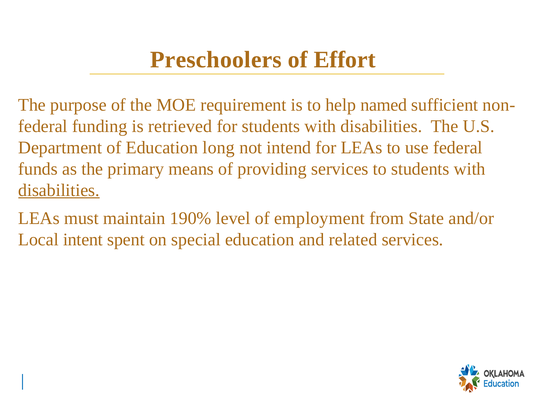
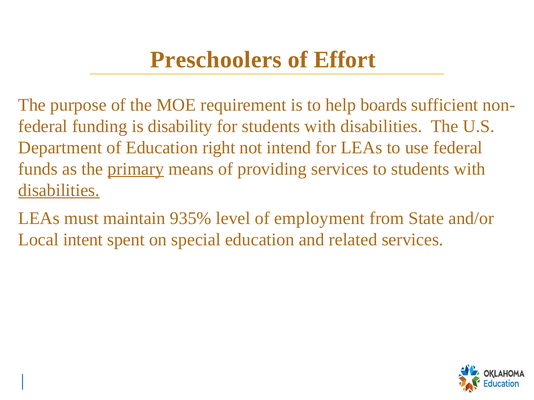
named: named -> boards (384, 105)
retrieved: retrieved -> disability (180, 126)
long: long -> right (219, 148)
primary underline: none -> present (136, 169)
190%: 190% -> 935% (191, 218)
